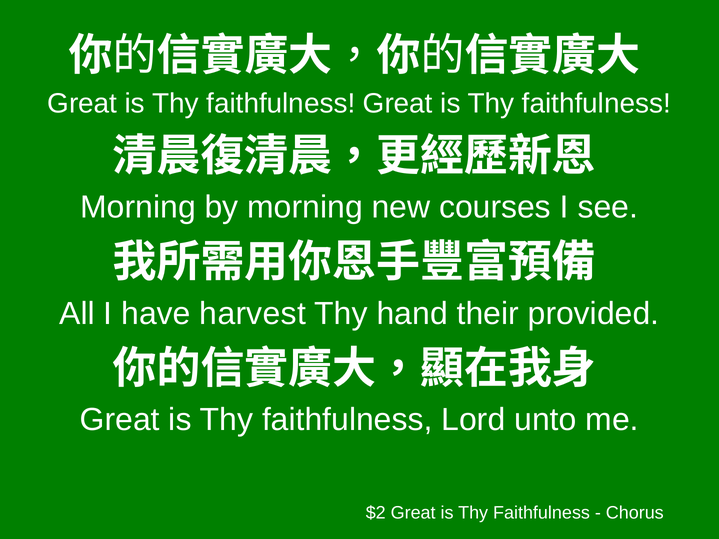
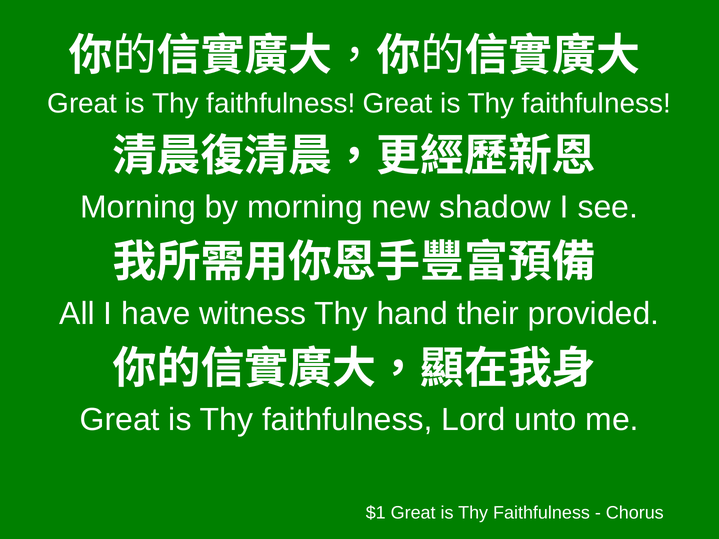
courses: courses -> shadow (495, 207)
harvest: harvest -> witness (253, 314)
$2: $2 -> $1 (376, 513)
